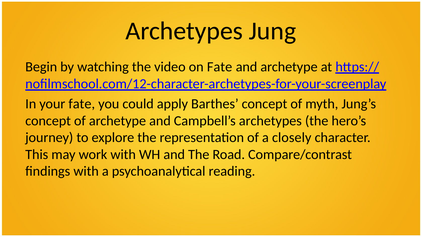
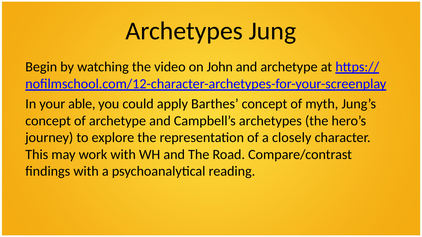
on Fate: Fate -> John (220, 67)
your fate: fate -> able (82, 104)
